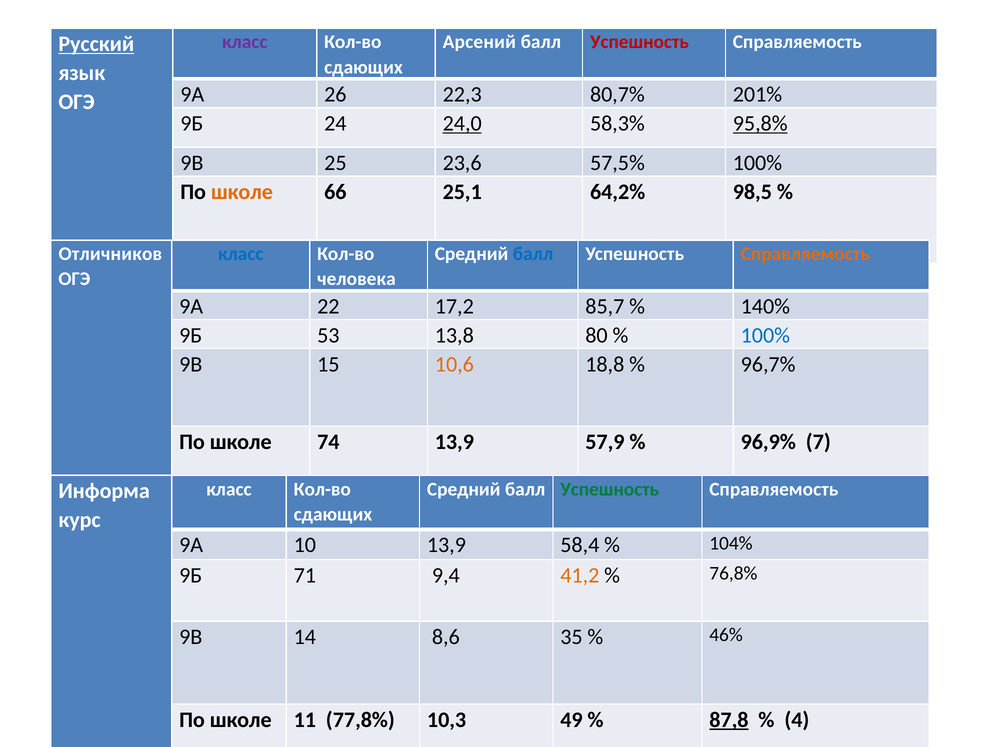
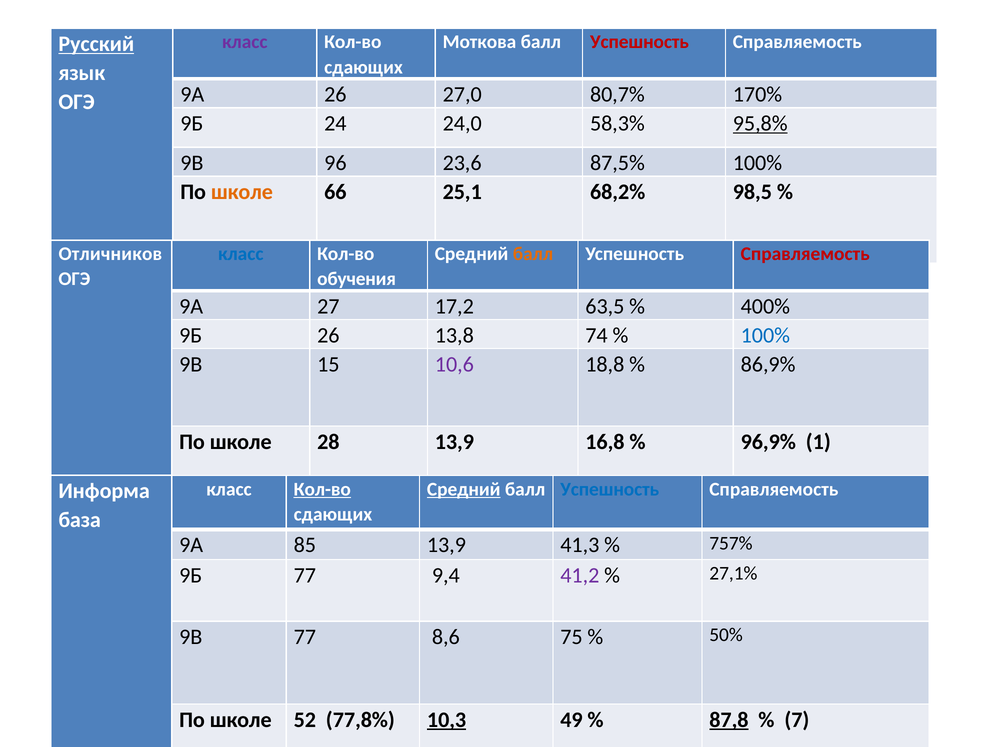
Арсений: Арсений -> Моткова (479, 42)
22,3: 22,3 -> 27,0 (462, 95)
201%: 201% -> 170% (757, 95)
24,0 underline: present -> none (462, 124)
25: 25 -> 96 (335, 163)
57,5%: 57,5% -> 87,5% (617, 163)
64,2%: 64,2% -> 68,2% (618, 192)
балл colour: blue -> orange (533, 254)
Справляемость colour: orange -> red (805, 254)
человека: человека -> обучения (357, 279)
22: 22 -> 27 (328, 306)
85,7: 85,7 -> 63,5 (605, 306)
140%: 140% -> 400% (765, 306)
9Б 53: 53 -> 26 (328, 335)
80: 80 -> 74 (597, 335)
10,6 colour: orange -> purple (454, 364)
96,7%: 96,7% -> 86,9% (768, 364)
74: 74 -> 28 (328, 442)
57,9: 57,9 -> 16,8 (605, 442)
7: 7 -> 1 (818, 442)
Кол-во underline: none -> present (322, 489)
Средний underline: none -> present (464, 489)
Успешность colour: green -> blue (610, 489)
курс: курс -> база (80, 520)
10: 10 -> 85 (305, 545)
58,4: 58,4 -> 41,3 (580, 545)
104%: 104% -> 757% (731, 543)
9Б 71: 71 -> 77 (305, 575)
41,2 colour: orange -> purple (580, 575)
76,8%: 76,8% -> 27,1% (733, 573)
9В 14: 14 -> 77 (305, 637)
35: 35 -> 75 (571, 637)
46%: 46% -> 50% (726, 635)
11: 11 -> 52 (305, 720)
10,3 underline: none -> present (447, 720)
4: 4 -> 7 (797, 720)
